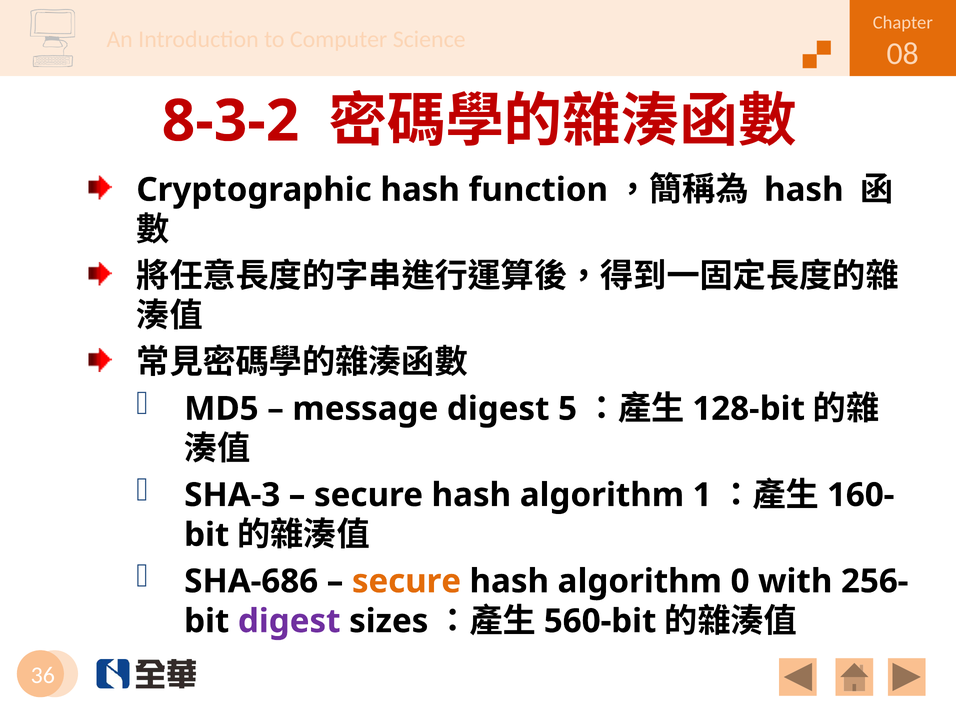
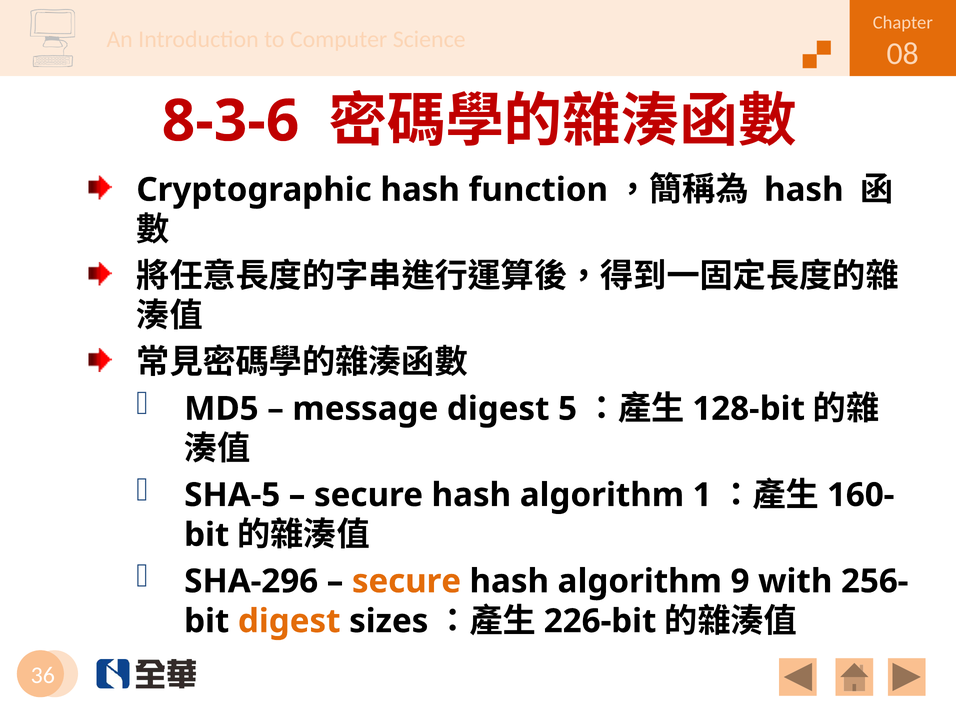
8-3-2: 8-3-2 -> 8-3-6 (231, 121)
SHA-3: SHA-3 -> SHA-5 (232, 495)
SHA-686: SHA-686 -> SHA-296 (251, 581)
0: 0 -> 9 (740, 581)
digest colour: purple -> orange (289, 621)
560-bit: 560-bit -> 226-bit (600, 621)
